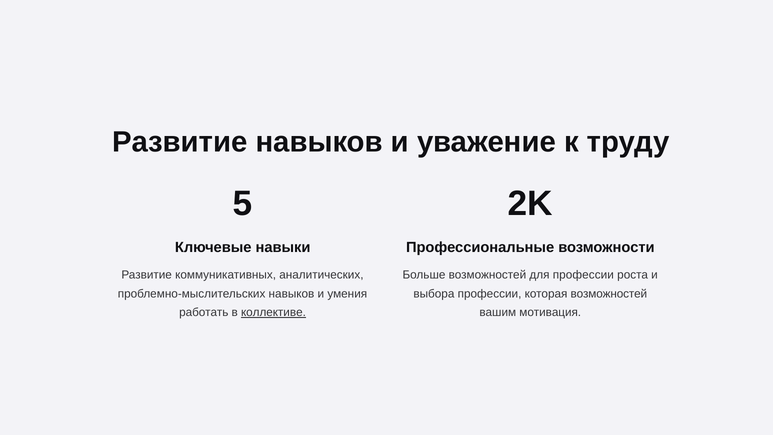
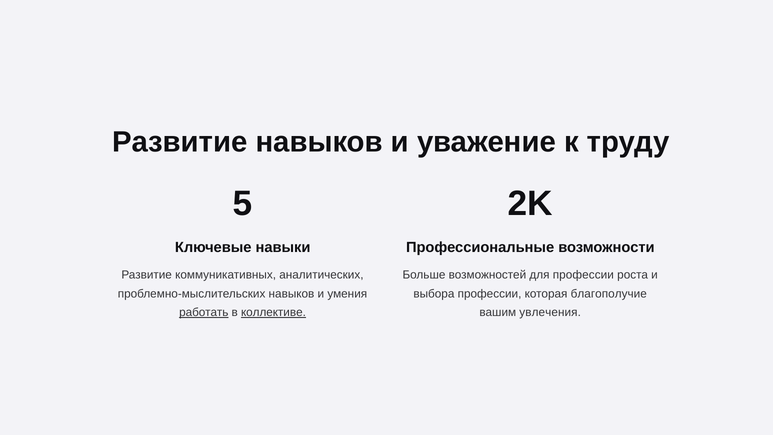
которая возможностей: возможностей -> благополучие (609, 294)
работать underline: none -> present (204, 312)
мотивация: мотивация -> увлечения (550, 312)
